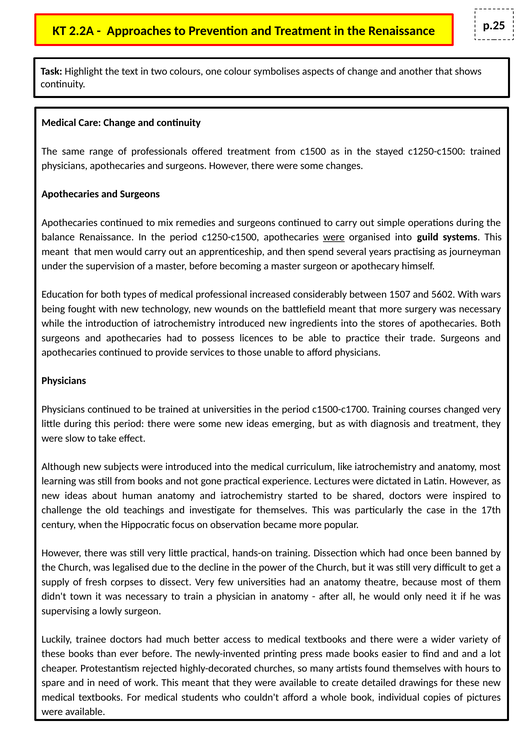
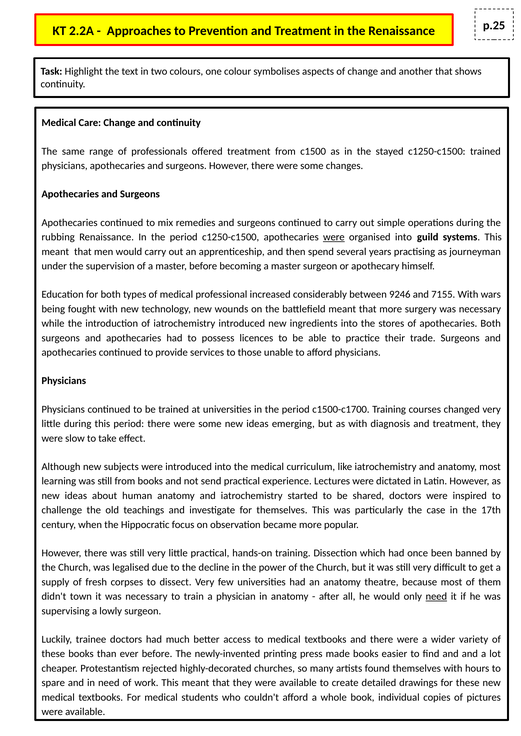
balance: balance -> rubbing (58, 237)
1507: 1507 -> 9246 (400, 295)
5602: 5602 -> 7155 (443, 295)
gone: gone -> send (211, 482)
need underline: none -> present (436, 597)
